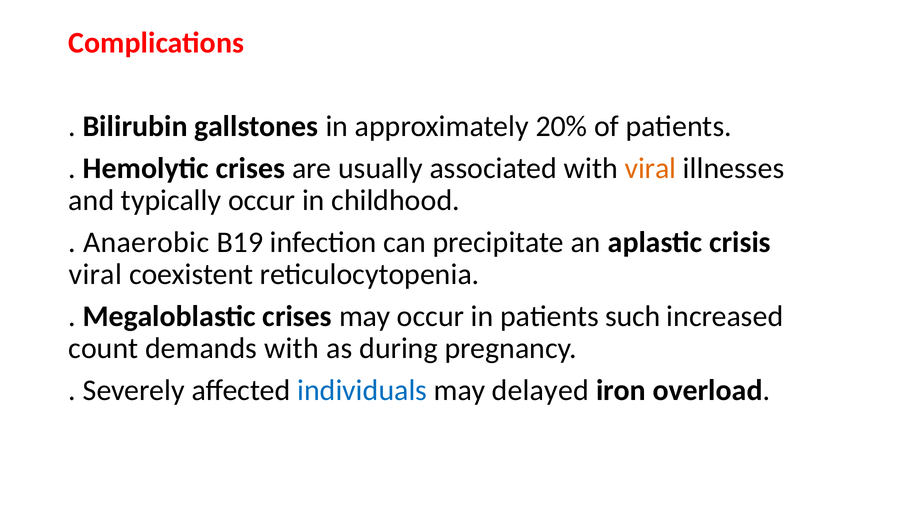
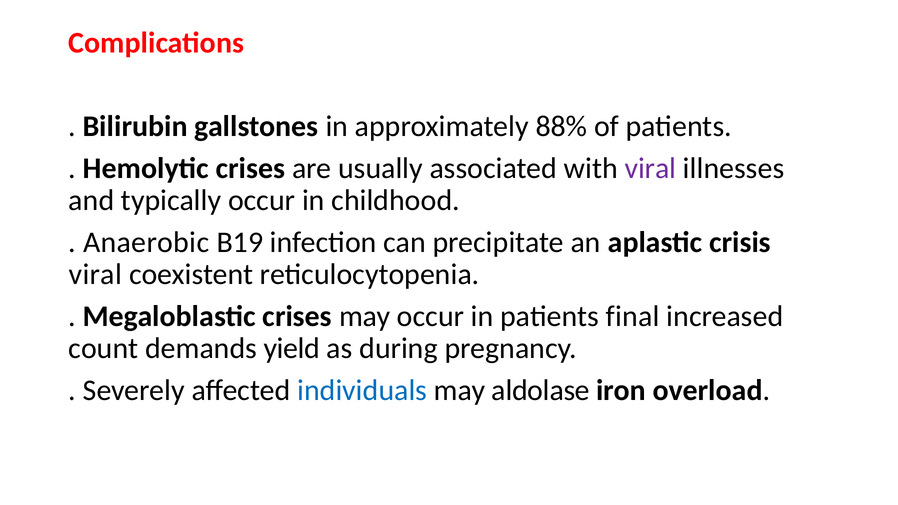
20%: 20% -> 88% (561, 126)
viral colour: orange -> purple (650, 168)
such: such -> final (633, 316)
demands with: with -> yield (292, 349)
delayed: delayed -> aldolase (541, 390)
